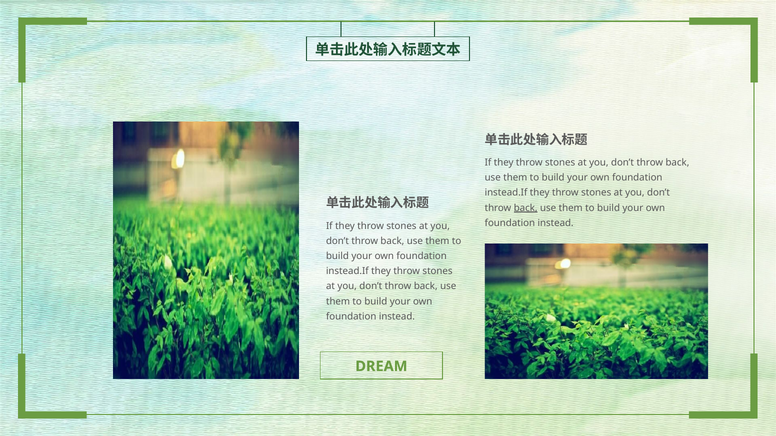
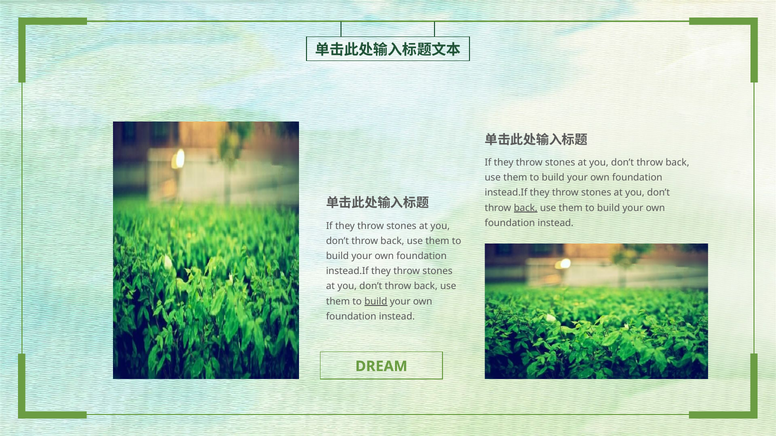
build underline: none -> present (376, 302)
